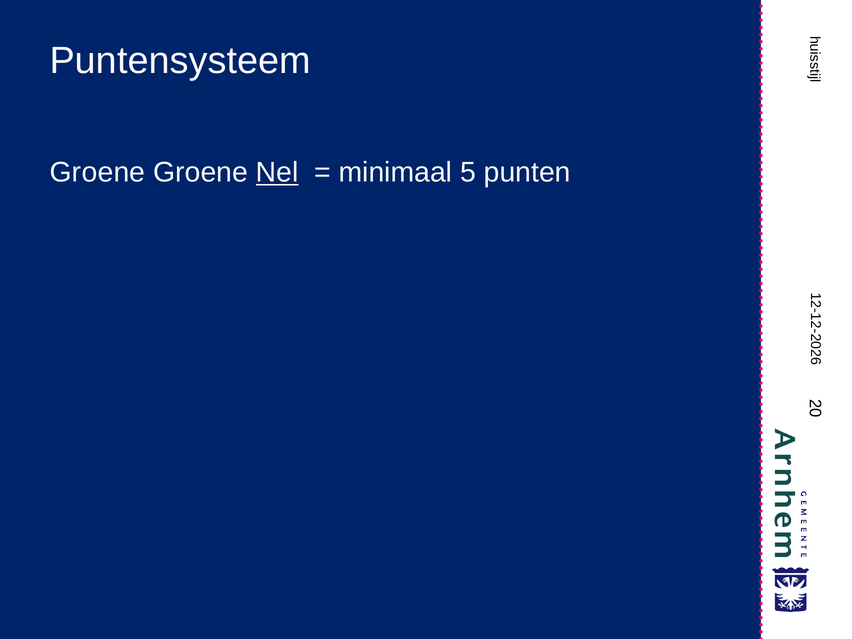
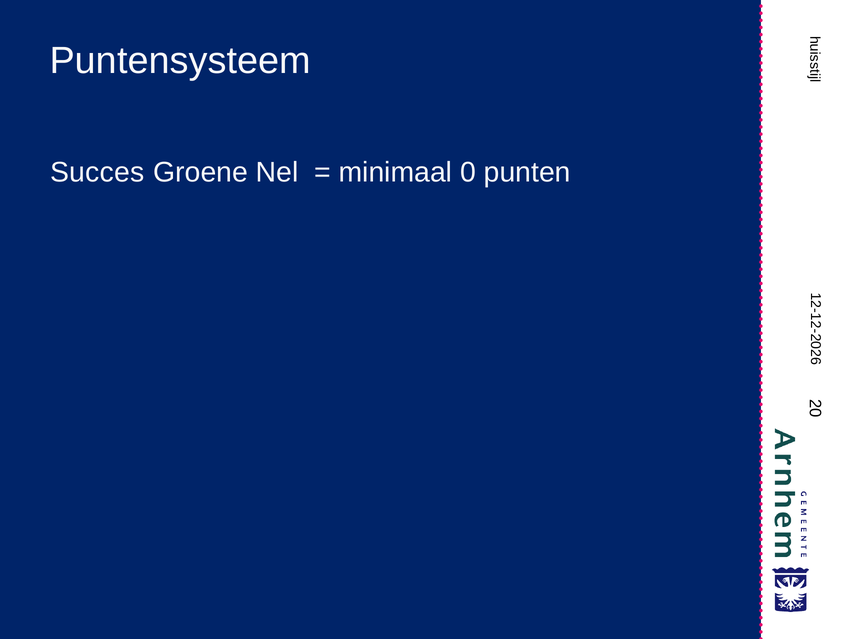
Groene: Groene -> Succes (97, 172)
Nel underline: present -> none (277, 172)
minimaal 5: 5 -> 0 (468, 172)
